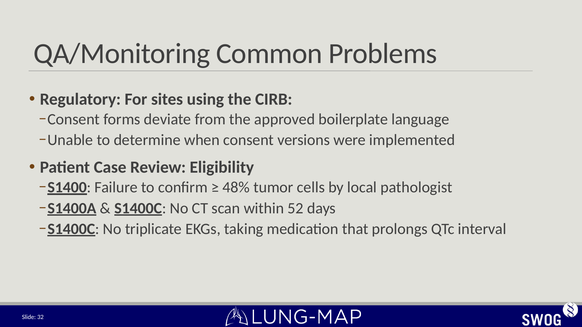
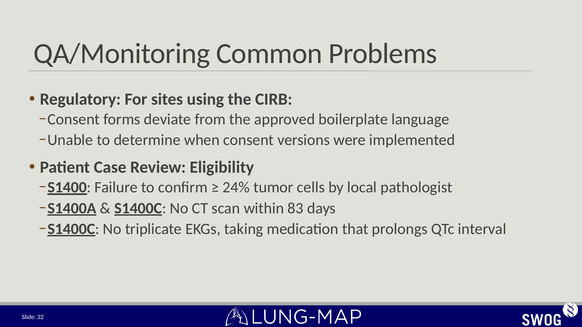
48%: 48% -> 24% (236, 188)
52: 52 -> 83 (296, 208)
